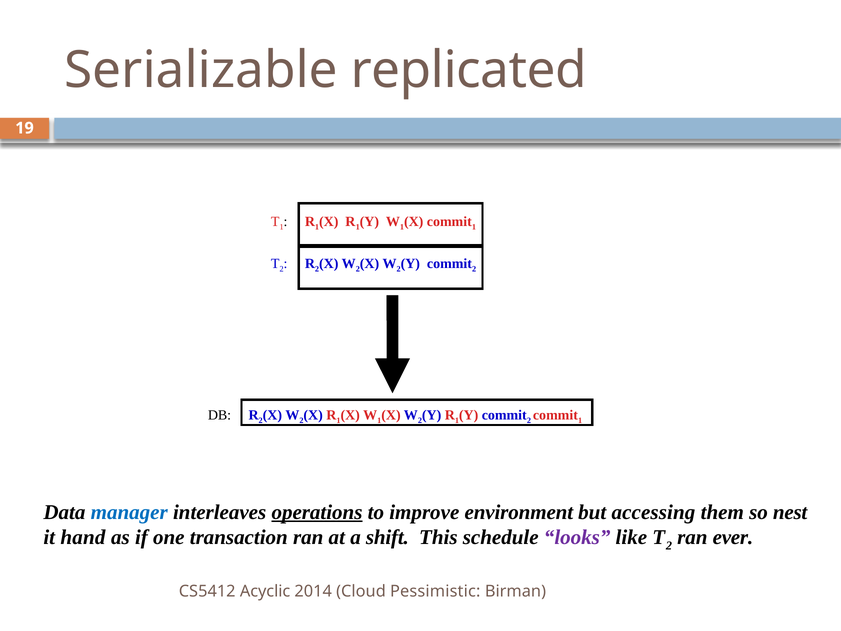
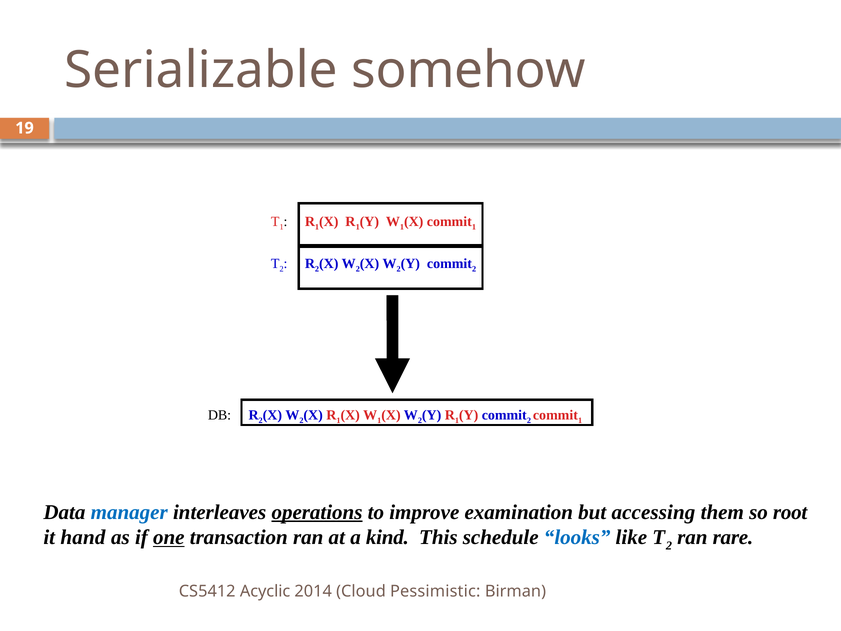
replicated: replicated -> somehow (469, 70)
environment: environment -> examination (519, 512)
nest: nest -> root (790, 512)
one underline: none -> present (169, 537)
shift: shift -> kind (387, 537)
looks colour: purple -> blue (577, 537)
ever: ever -> rare (733, 537)
